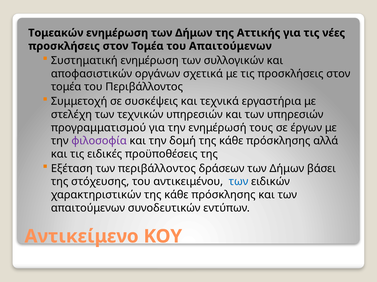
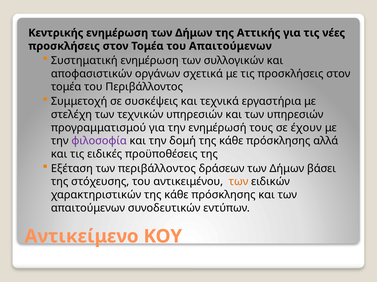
Τομεακών: Τομεακών -> Κεντρικής (56, 33)
έργων: έργων -> έχουν (306, 128)
των colour: blue -> orange (239, 182)
